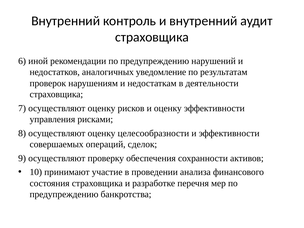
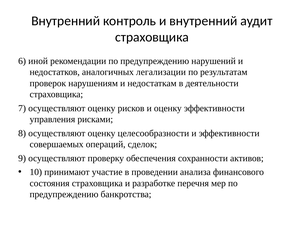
уведомление: уведомление -> легализации (161, 72)
